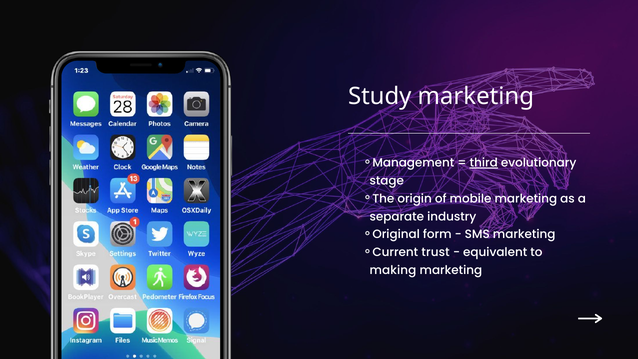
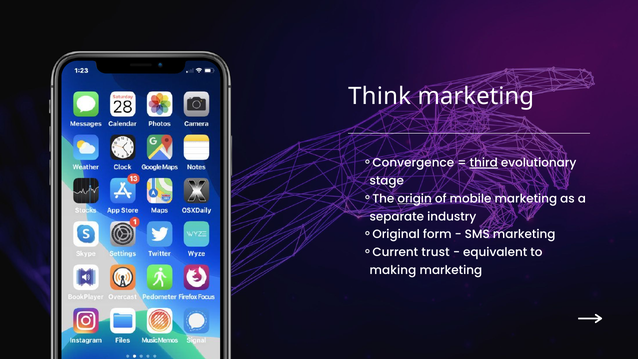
Study: Study -> Think (380, 96)
Management: Management -> Convergence (413, 163)
origin underline: none -> present (415, 199)
